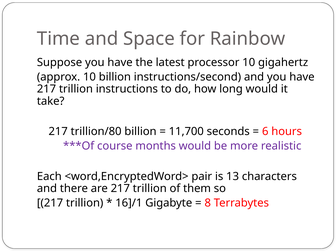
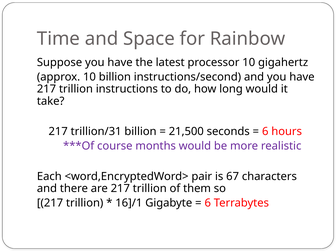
trillion/80: trillion/80 -> trillion/31 (96, 131)
11,700: 11,700 -> 21,500 (186, 131)
13: 13 -> 67 (233, 176)
8: 8 -> 6 (208, 203)
